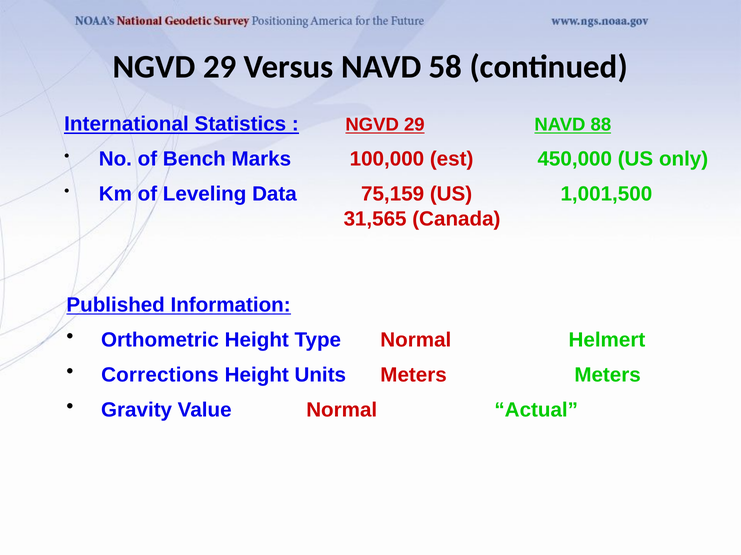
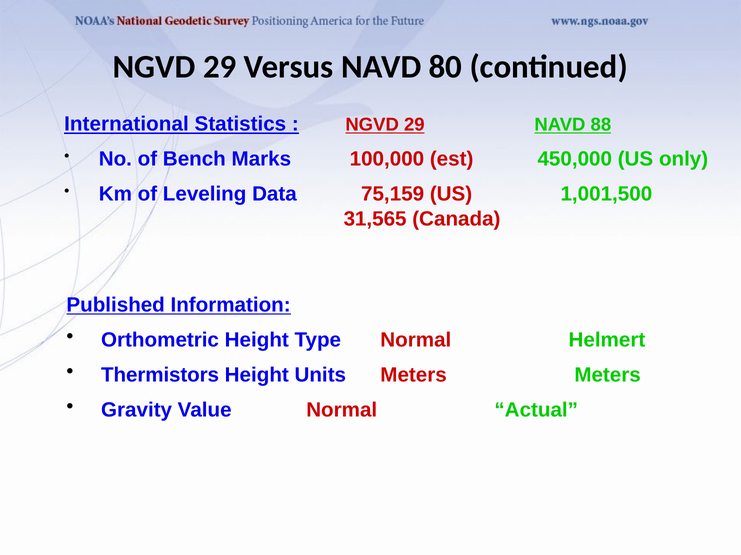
58: 58 -> 80 (445, 67)
Corrections: Corrections -> Thermistors (160, 375)
